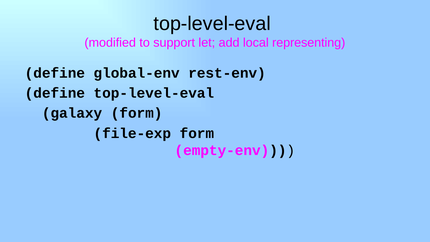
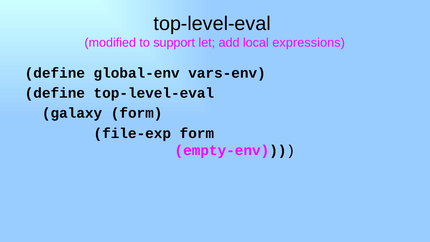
representing: representing -> expressions (309, 43)
rest-env: rest-env -> vars-env (227, 73)
